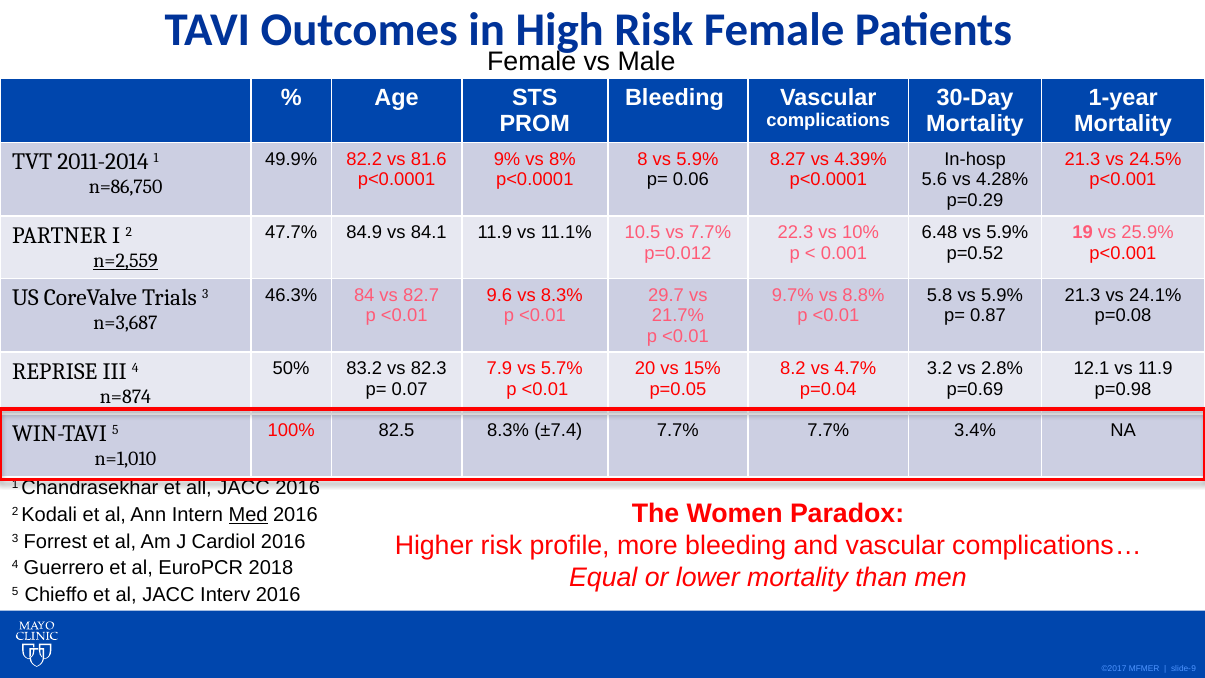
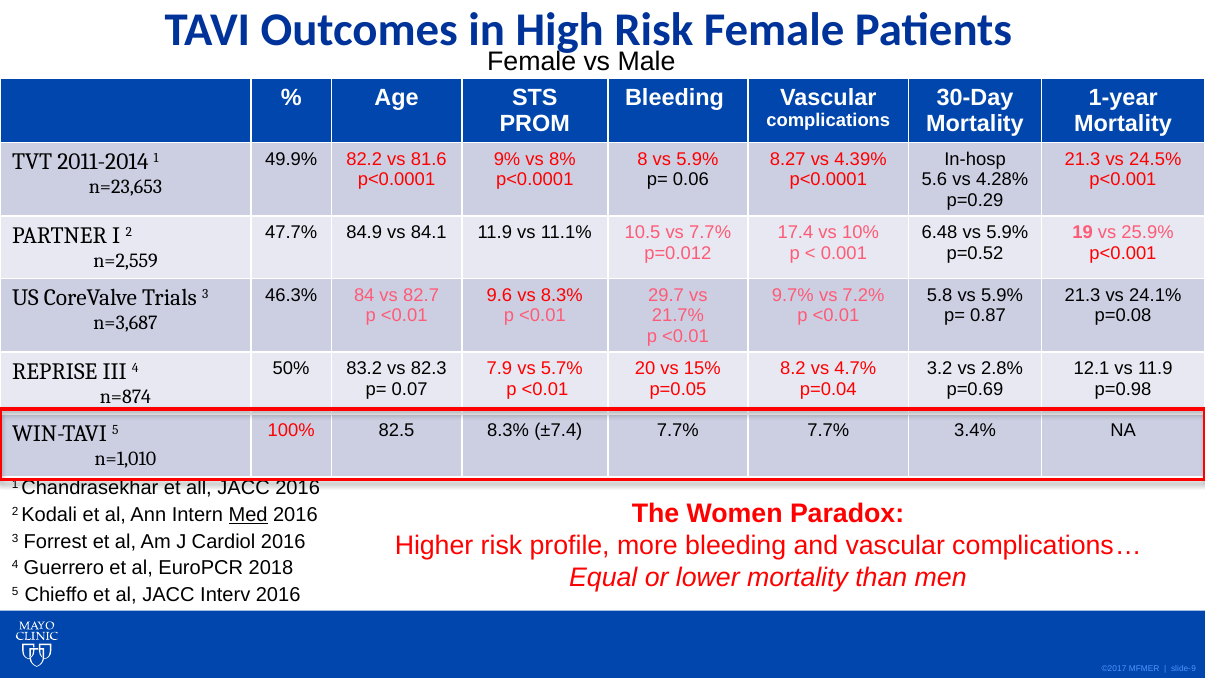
n=86,750: n=86,750 -> n=23,653 (125, 187)
22.3: 22.3 -> 17.4 (795, 233)
n=2,559 underline: present -> none (125, 261)
8.8%: 8.8% -> 7.2% (863, 295)
